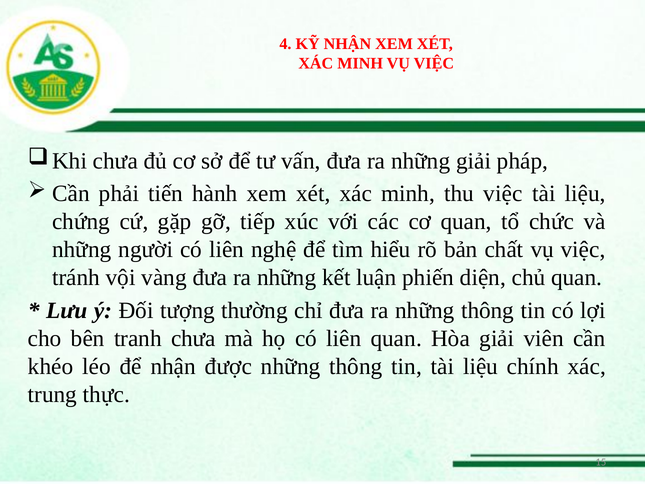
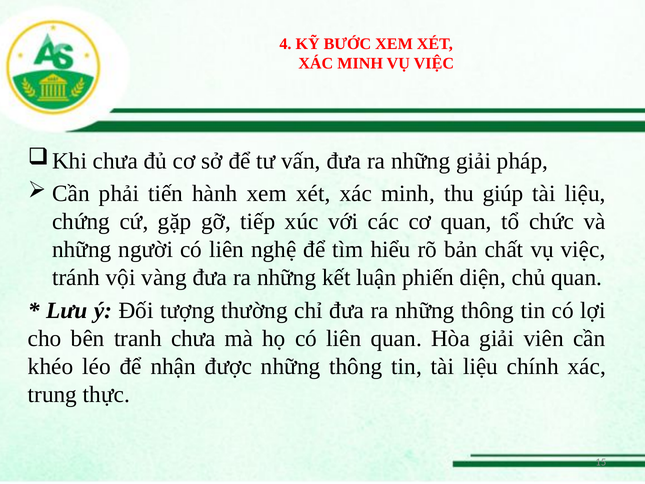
KỸ NHẬN: NHẬN -> BƯỚC (347, 44)
thu việc: việc -> giúp (503, 194)
